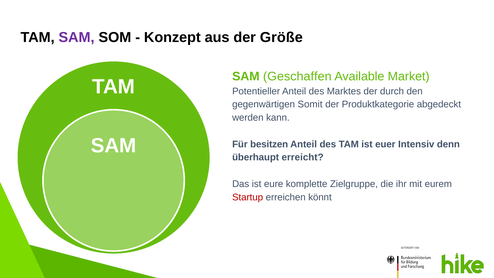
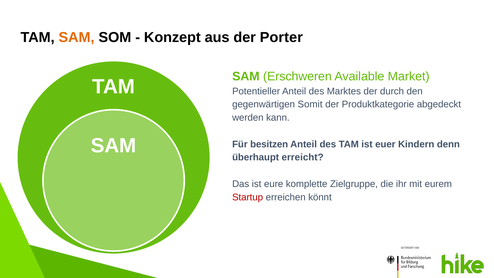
SAM colour: purple -> orange (77, 37)
Größe: Größe -> Porter (281, 37)
Geschaffen: Geschaffen -> Erschweren (297, 76)
Intensiv: Intensiv -> Kindern (416, 144)
